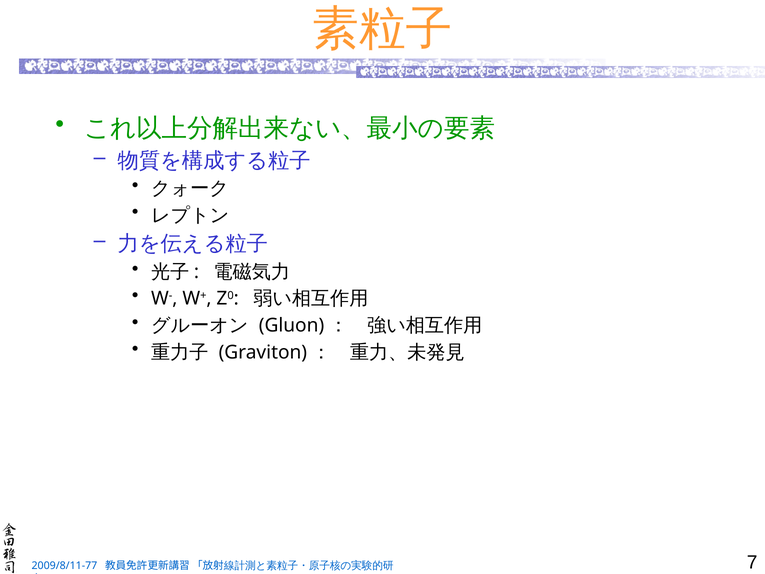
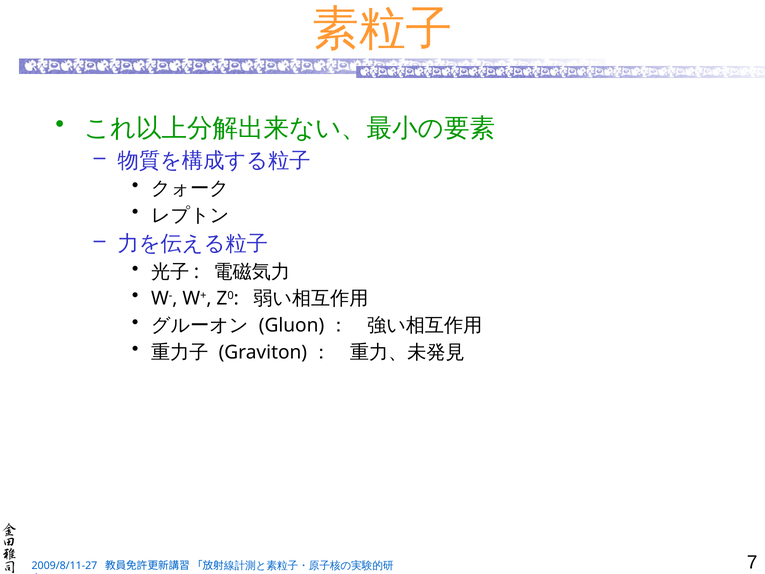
2009/8/11-77: 2009/8/11-77 -> 2009/8/11-27 (64, 566)
